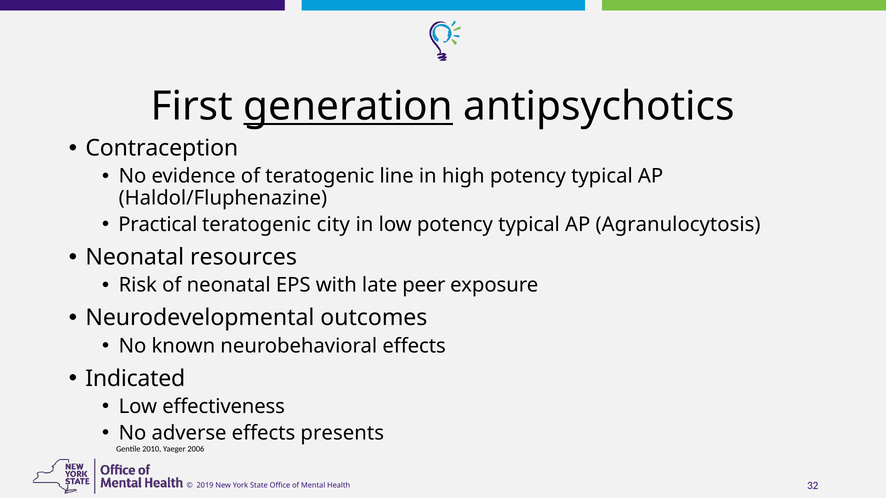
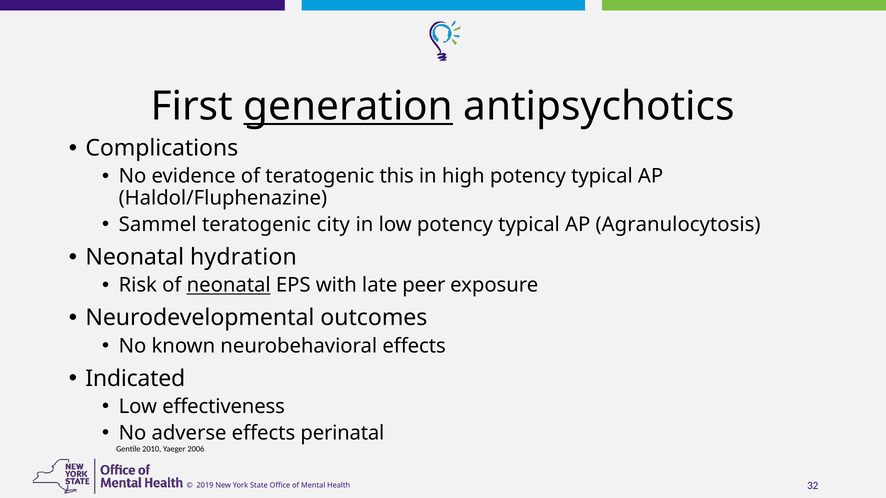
Contraception: Contraception -> Complications (162, 148)
line: line -> this (397, 176)
Practical: Practical -> Sammel (158, 225)
resources: resources -> hydration (243, 257)
neonatal underline: none -> present (229, 285)
presents: presents -> perinatal (342, 433)
